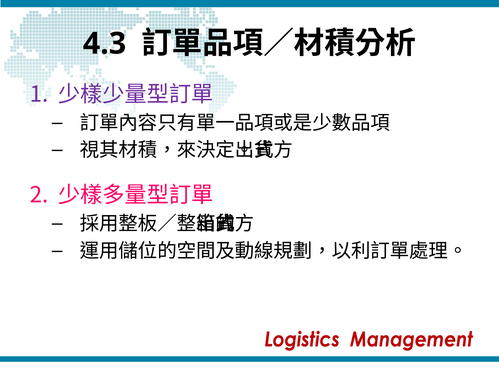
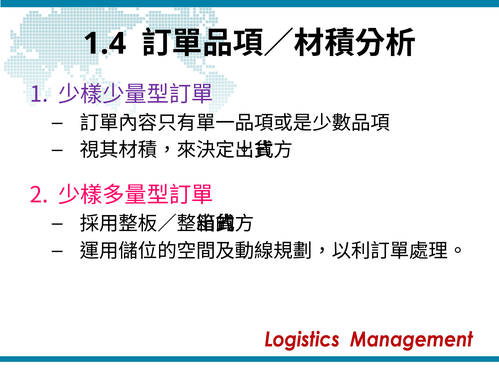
4.3: 4.3 -> 1.4 (105, 44)
